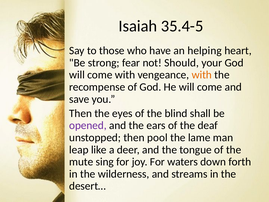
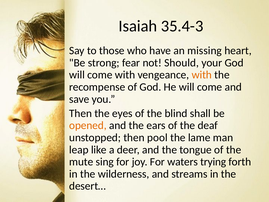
35.4-5: 35.4-5 -> 35.4-3 (182, 26)
helping: helping -> missing (205, 51)
opened colour: purple -> orange (88, 125)
down: down -> trying (213, 162)
